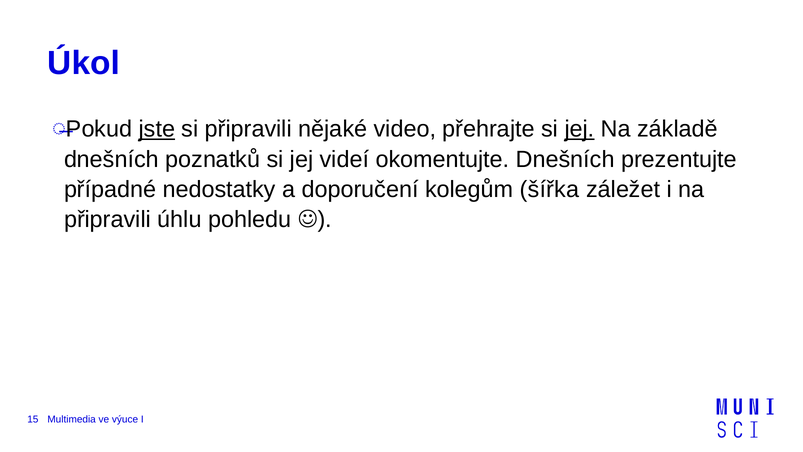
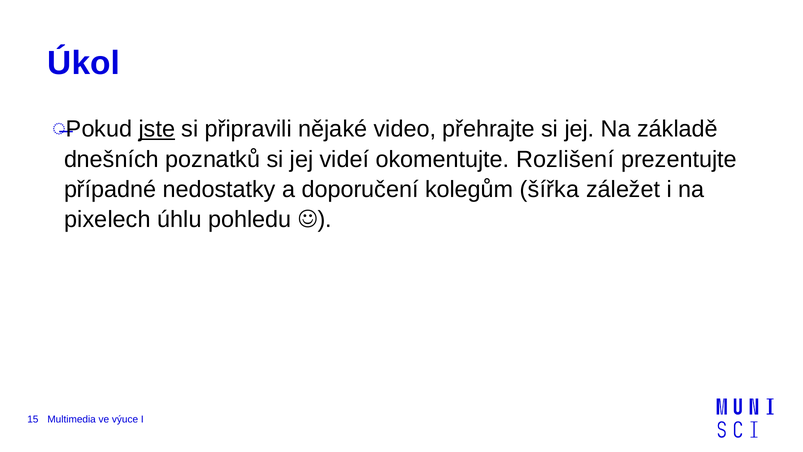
jej underline: present -> none (579, 129)
okomentujte Dnešních: Dnešních -> Rozlišení (565, 159)
připravili: připravili -> pixelech (107, 219)
